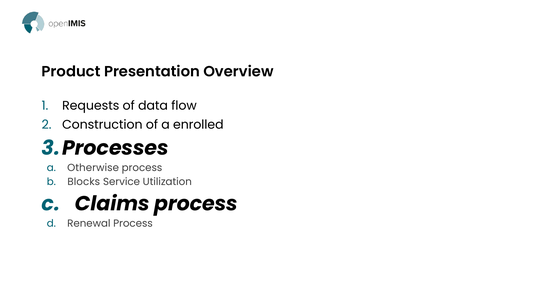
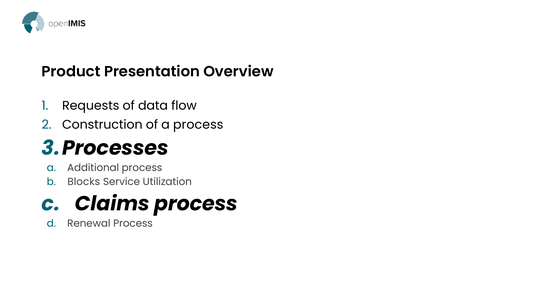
a enrolled: enrolled -> process (198, 125)
Otherwise: Otherwise -> Additional (93, 168)
